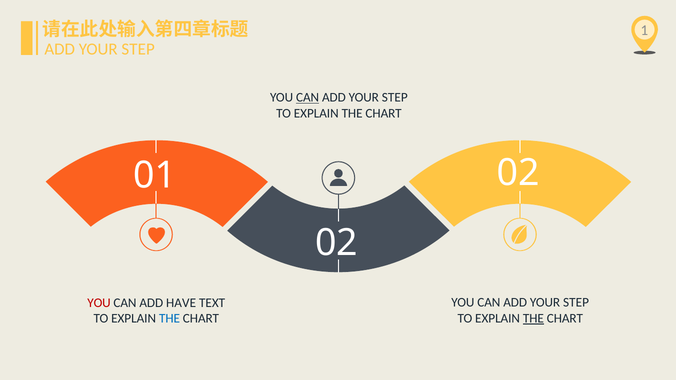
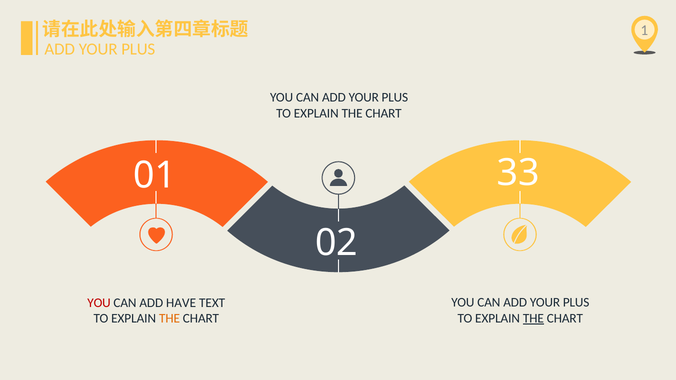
STEP: STEP -> PLUS (138, 49)
CAN underline: present -> none (308, 98)
STEP: STEP -> PLUS (395, 98)
01 02: 02 -> 33 (518, 173)
STEP: STEP -> PLUS (576, 303)
THE colour: blue -> orange (170, 319)
